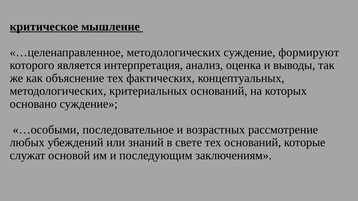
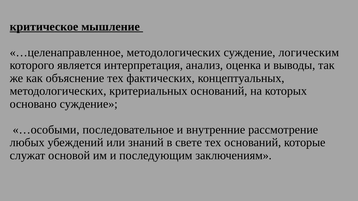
формируют: формируют -> логическим (309, 52)
возрастных: возрастных -> внутренние (216, 130)
